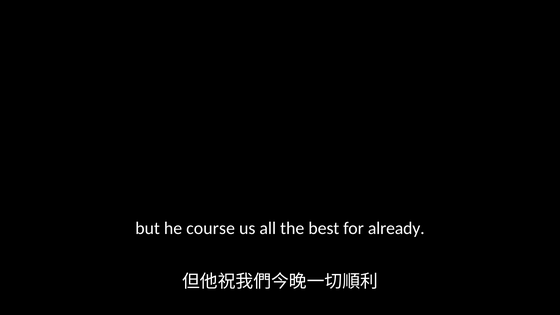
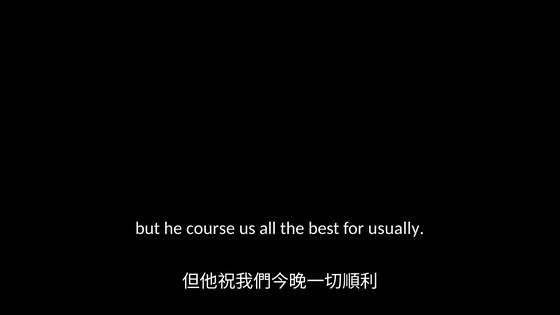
already: already -> usually (396, 228)
